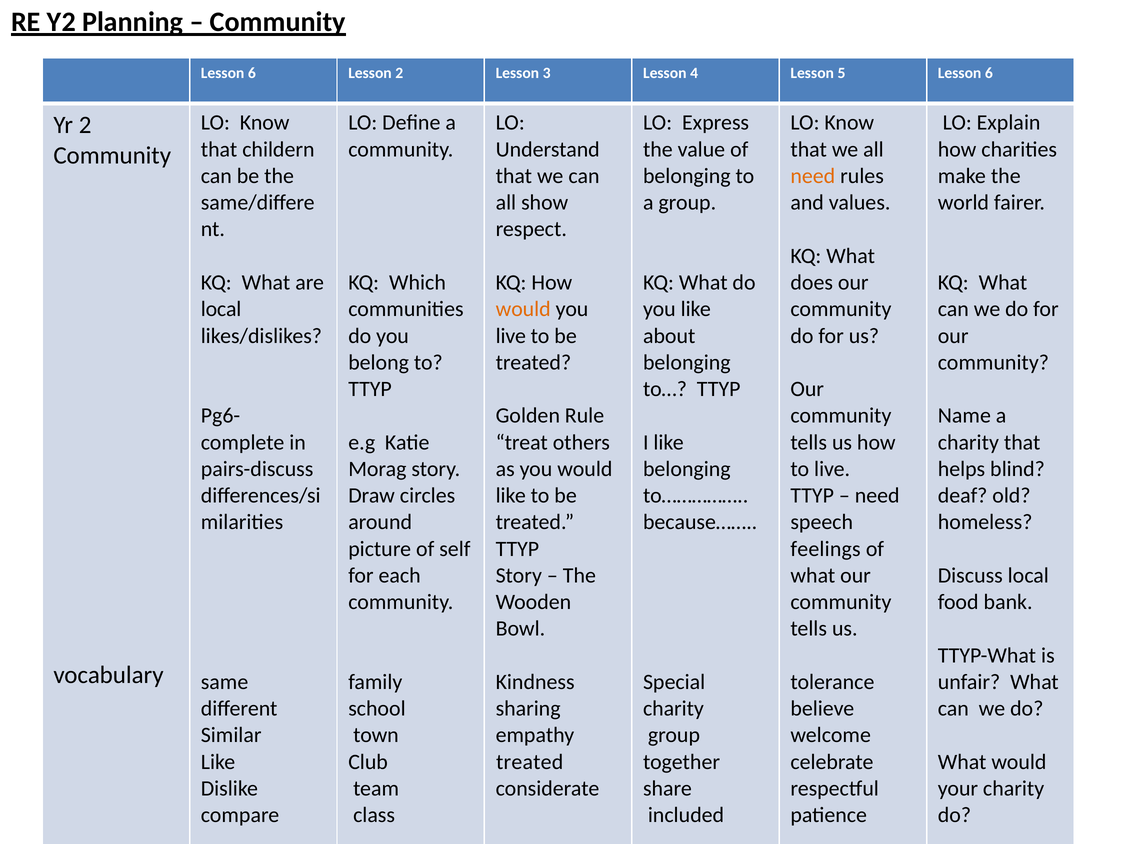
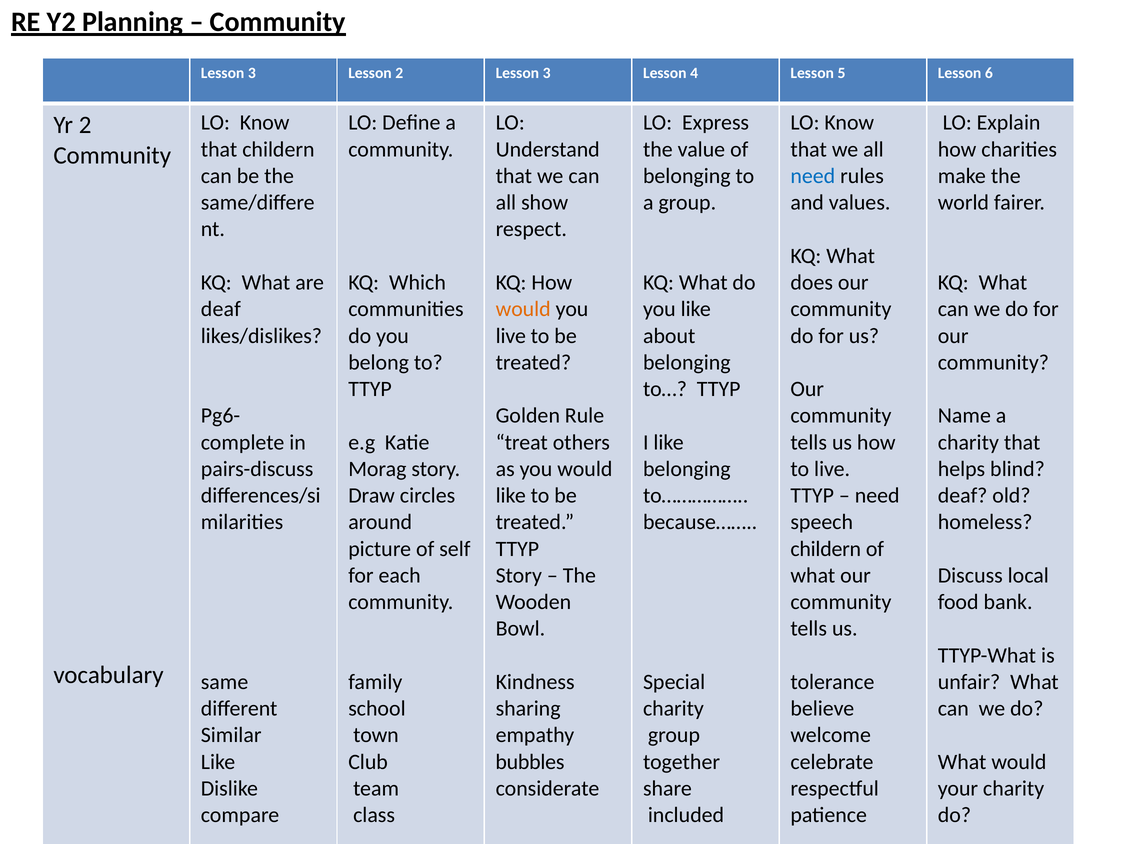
6: 6 -> 3 (252, 73)
need colour: orange -> blue (813, 176)
local: local -> deaf (221, 309)
feelings: feelings -> childern (826, 549)
treated: treated -> bubbles (530, 762)
